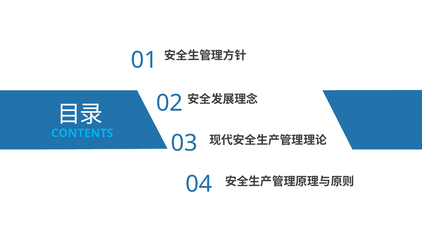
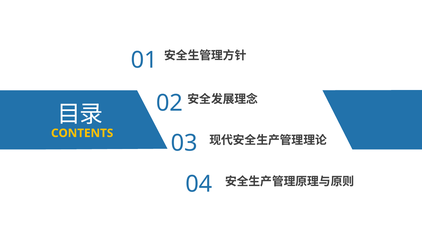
CONTENTS colour: light blue -> yellow (82, 133)
